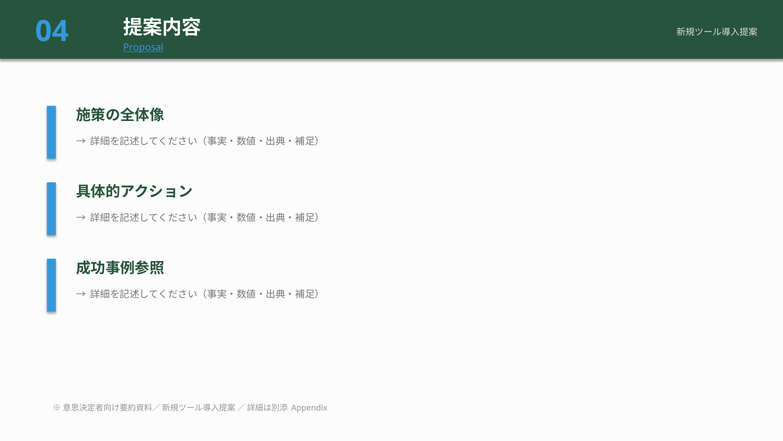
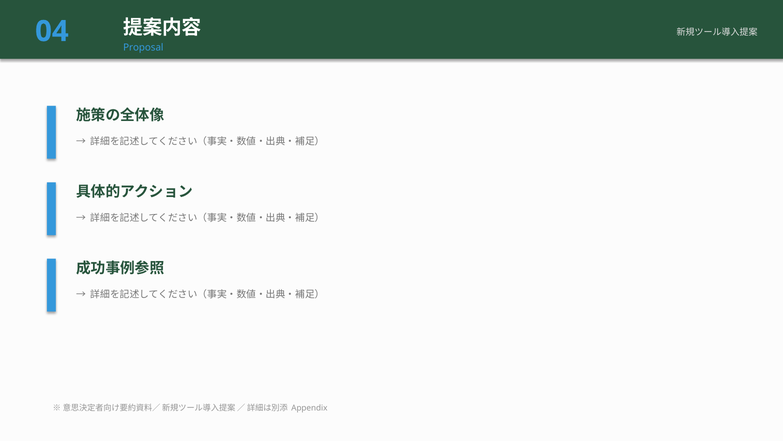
Proposal underline: present -> none (143, 48)
